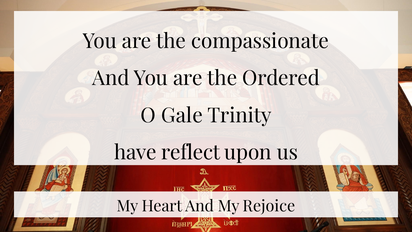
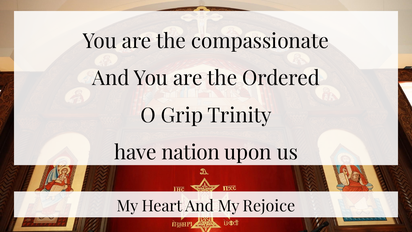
Gale: Gale -> Grip (182, 115)
reflect: reflect -> nation (191, 153)
